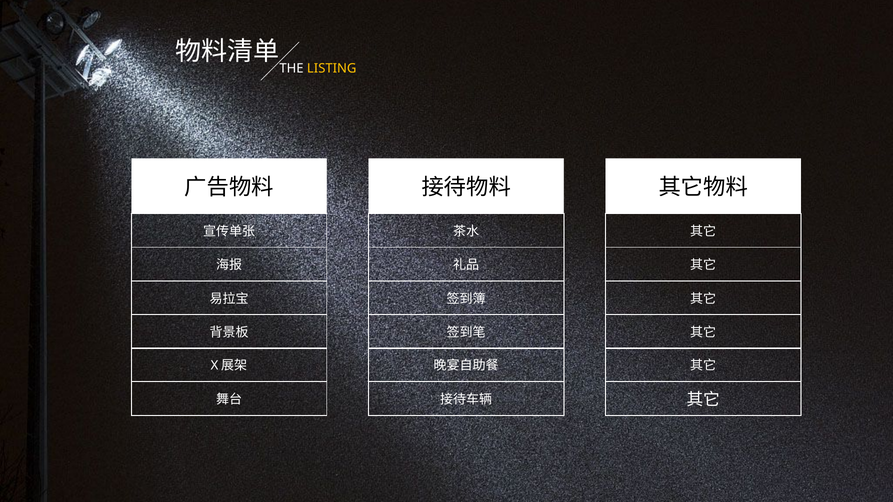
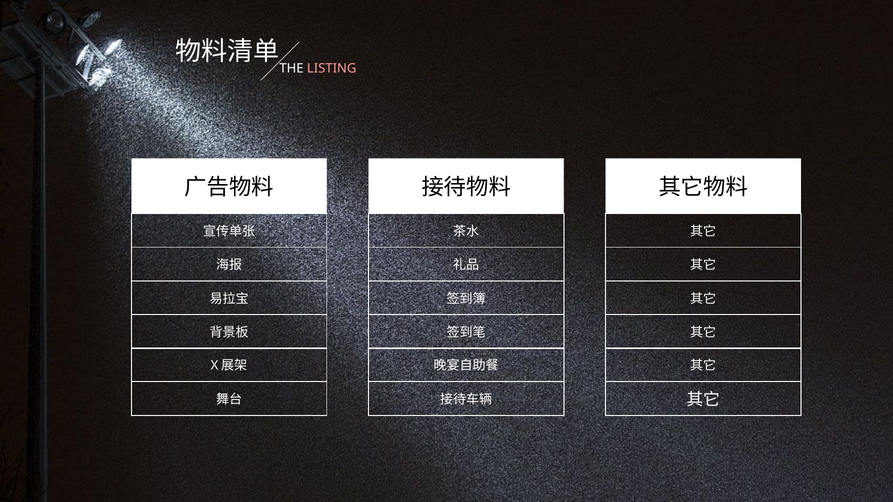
LISTING colour: yellow -> pink (332, 69)
